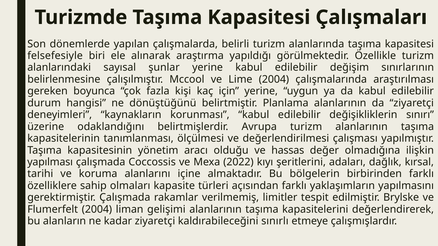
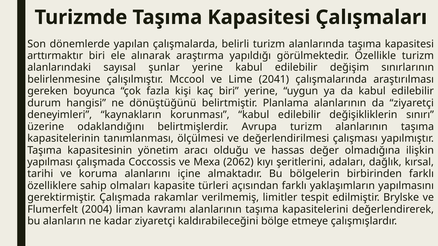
felsefesiyle: felsefesiyle -> arttırmaktır (55, 56)
Lime 2004: 2004 -> 2041 (274, 79)
kaç için: için -> biri (229, 91)
2022: 2022 -> 2062 (238, 162)
gelişimi: gelişimi -> kavramı (166, 210)
sınırlı: sınırlı -> bölge (275, 221)
